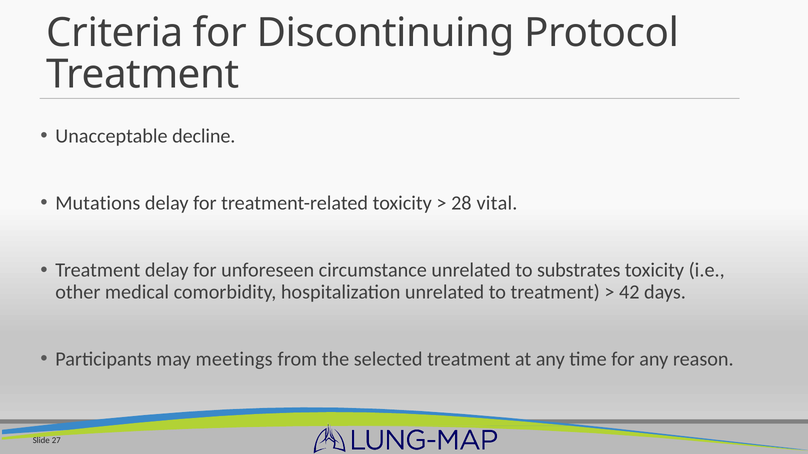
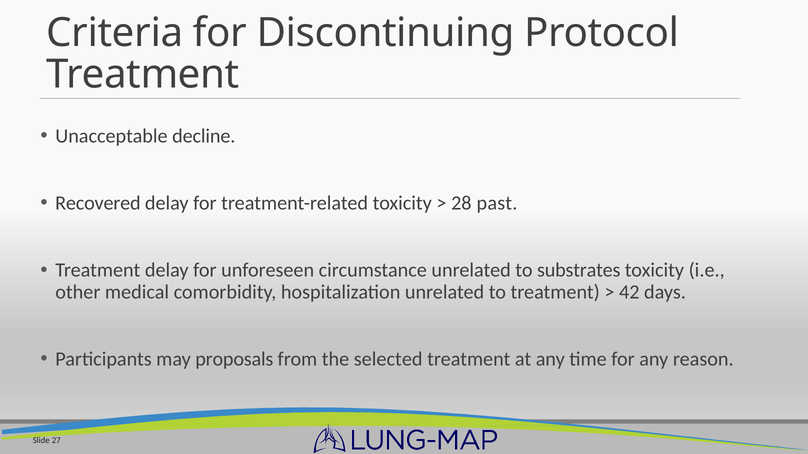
Mutations: Mutations -> Recovered (98, 203)
vital: vital -> past (497, 203)
meetings: meetings -> proposals (234, 360)
